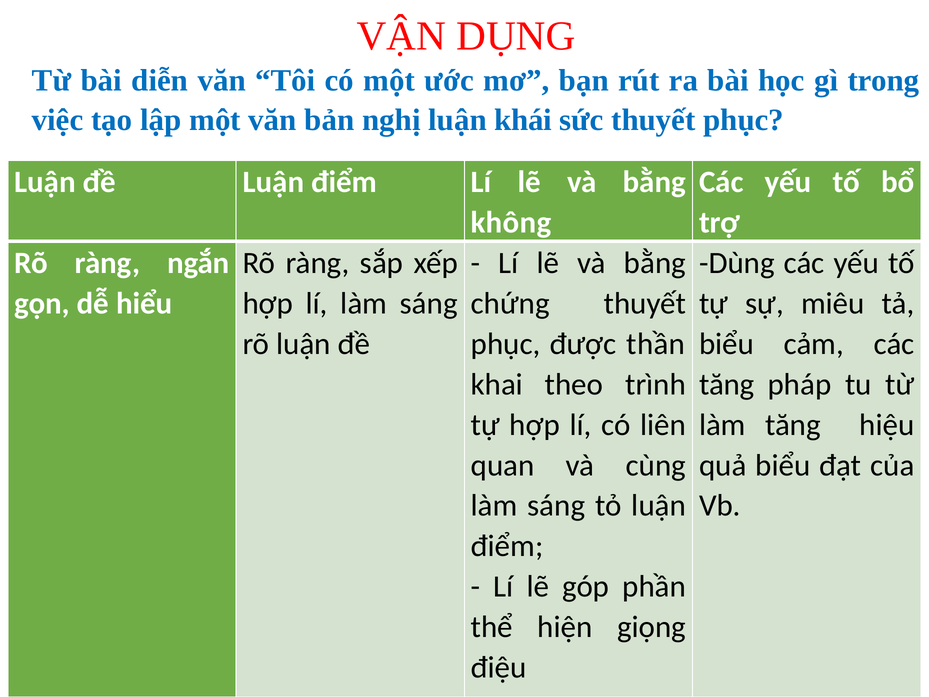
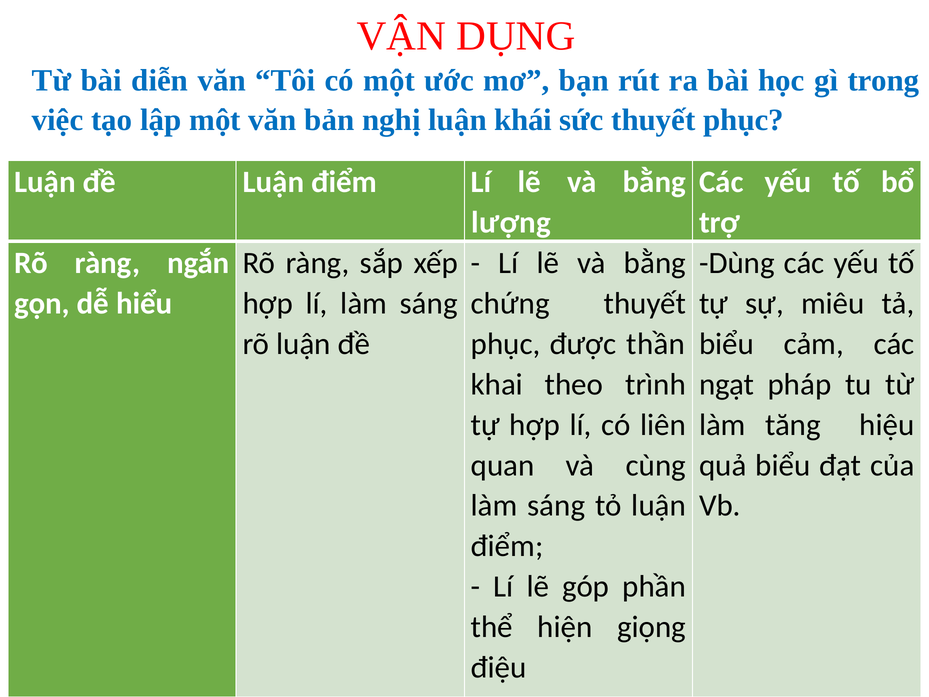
không: không -> lượng (511, 223)
tăng: tăng -> ngạt (727, 384)
